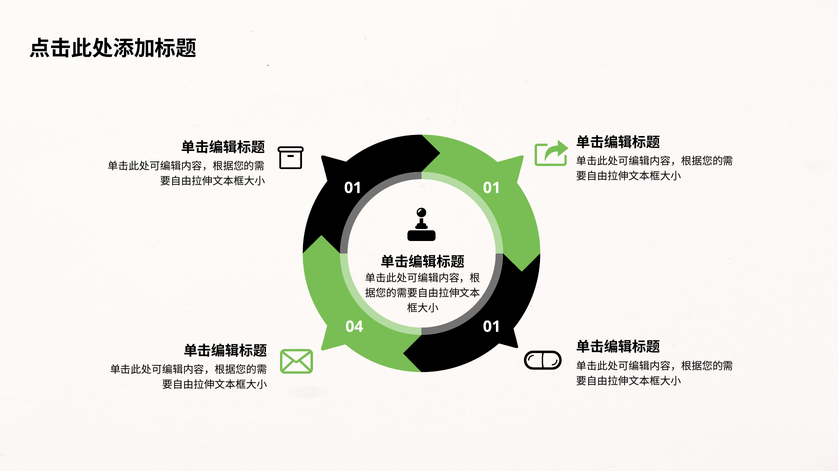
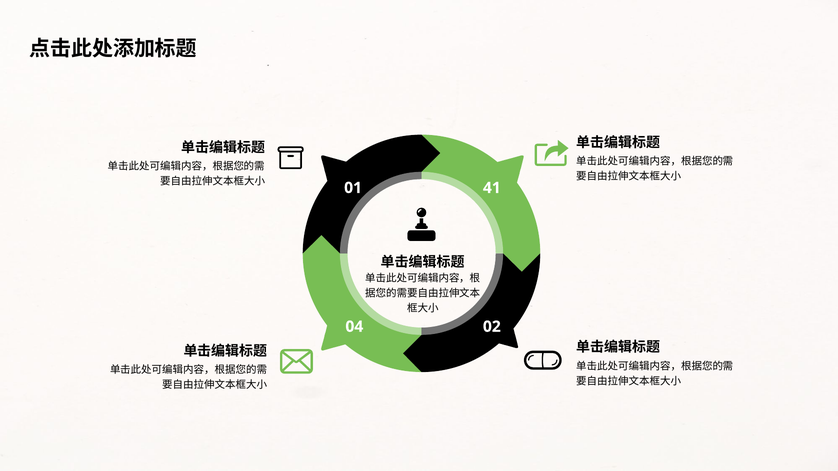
01 01: 01 -> 41 (492, 188)
04 01: 01 -> 02 (492, 327)
